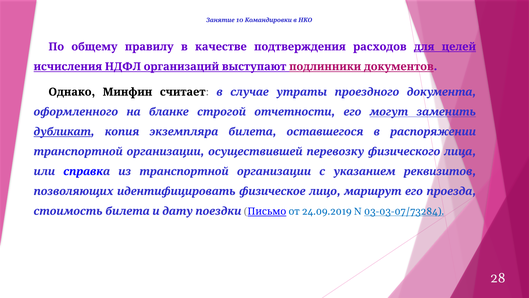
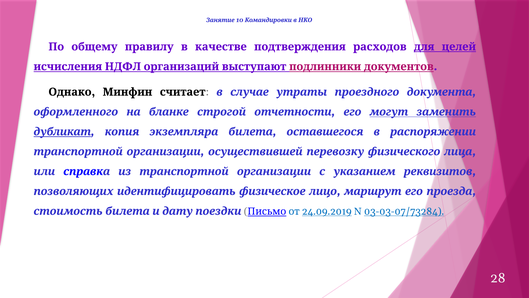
24.09.2019 underline: none -> present (327, 211)
